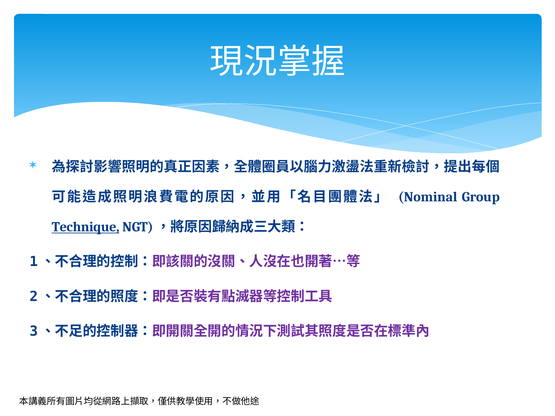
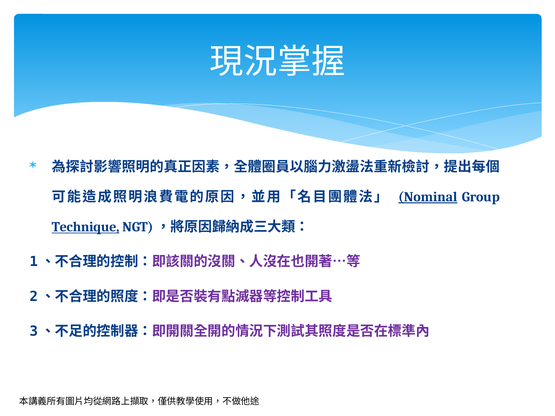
Nominal underline: none -> present (428, 197)
